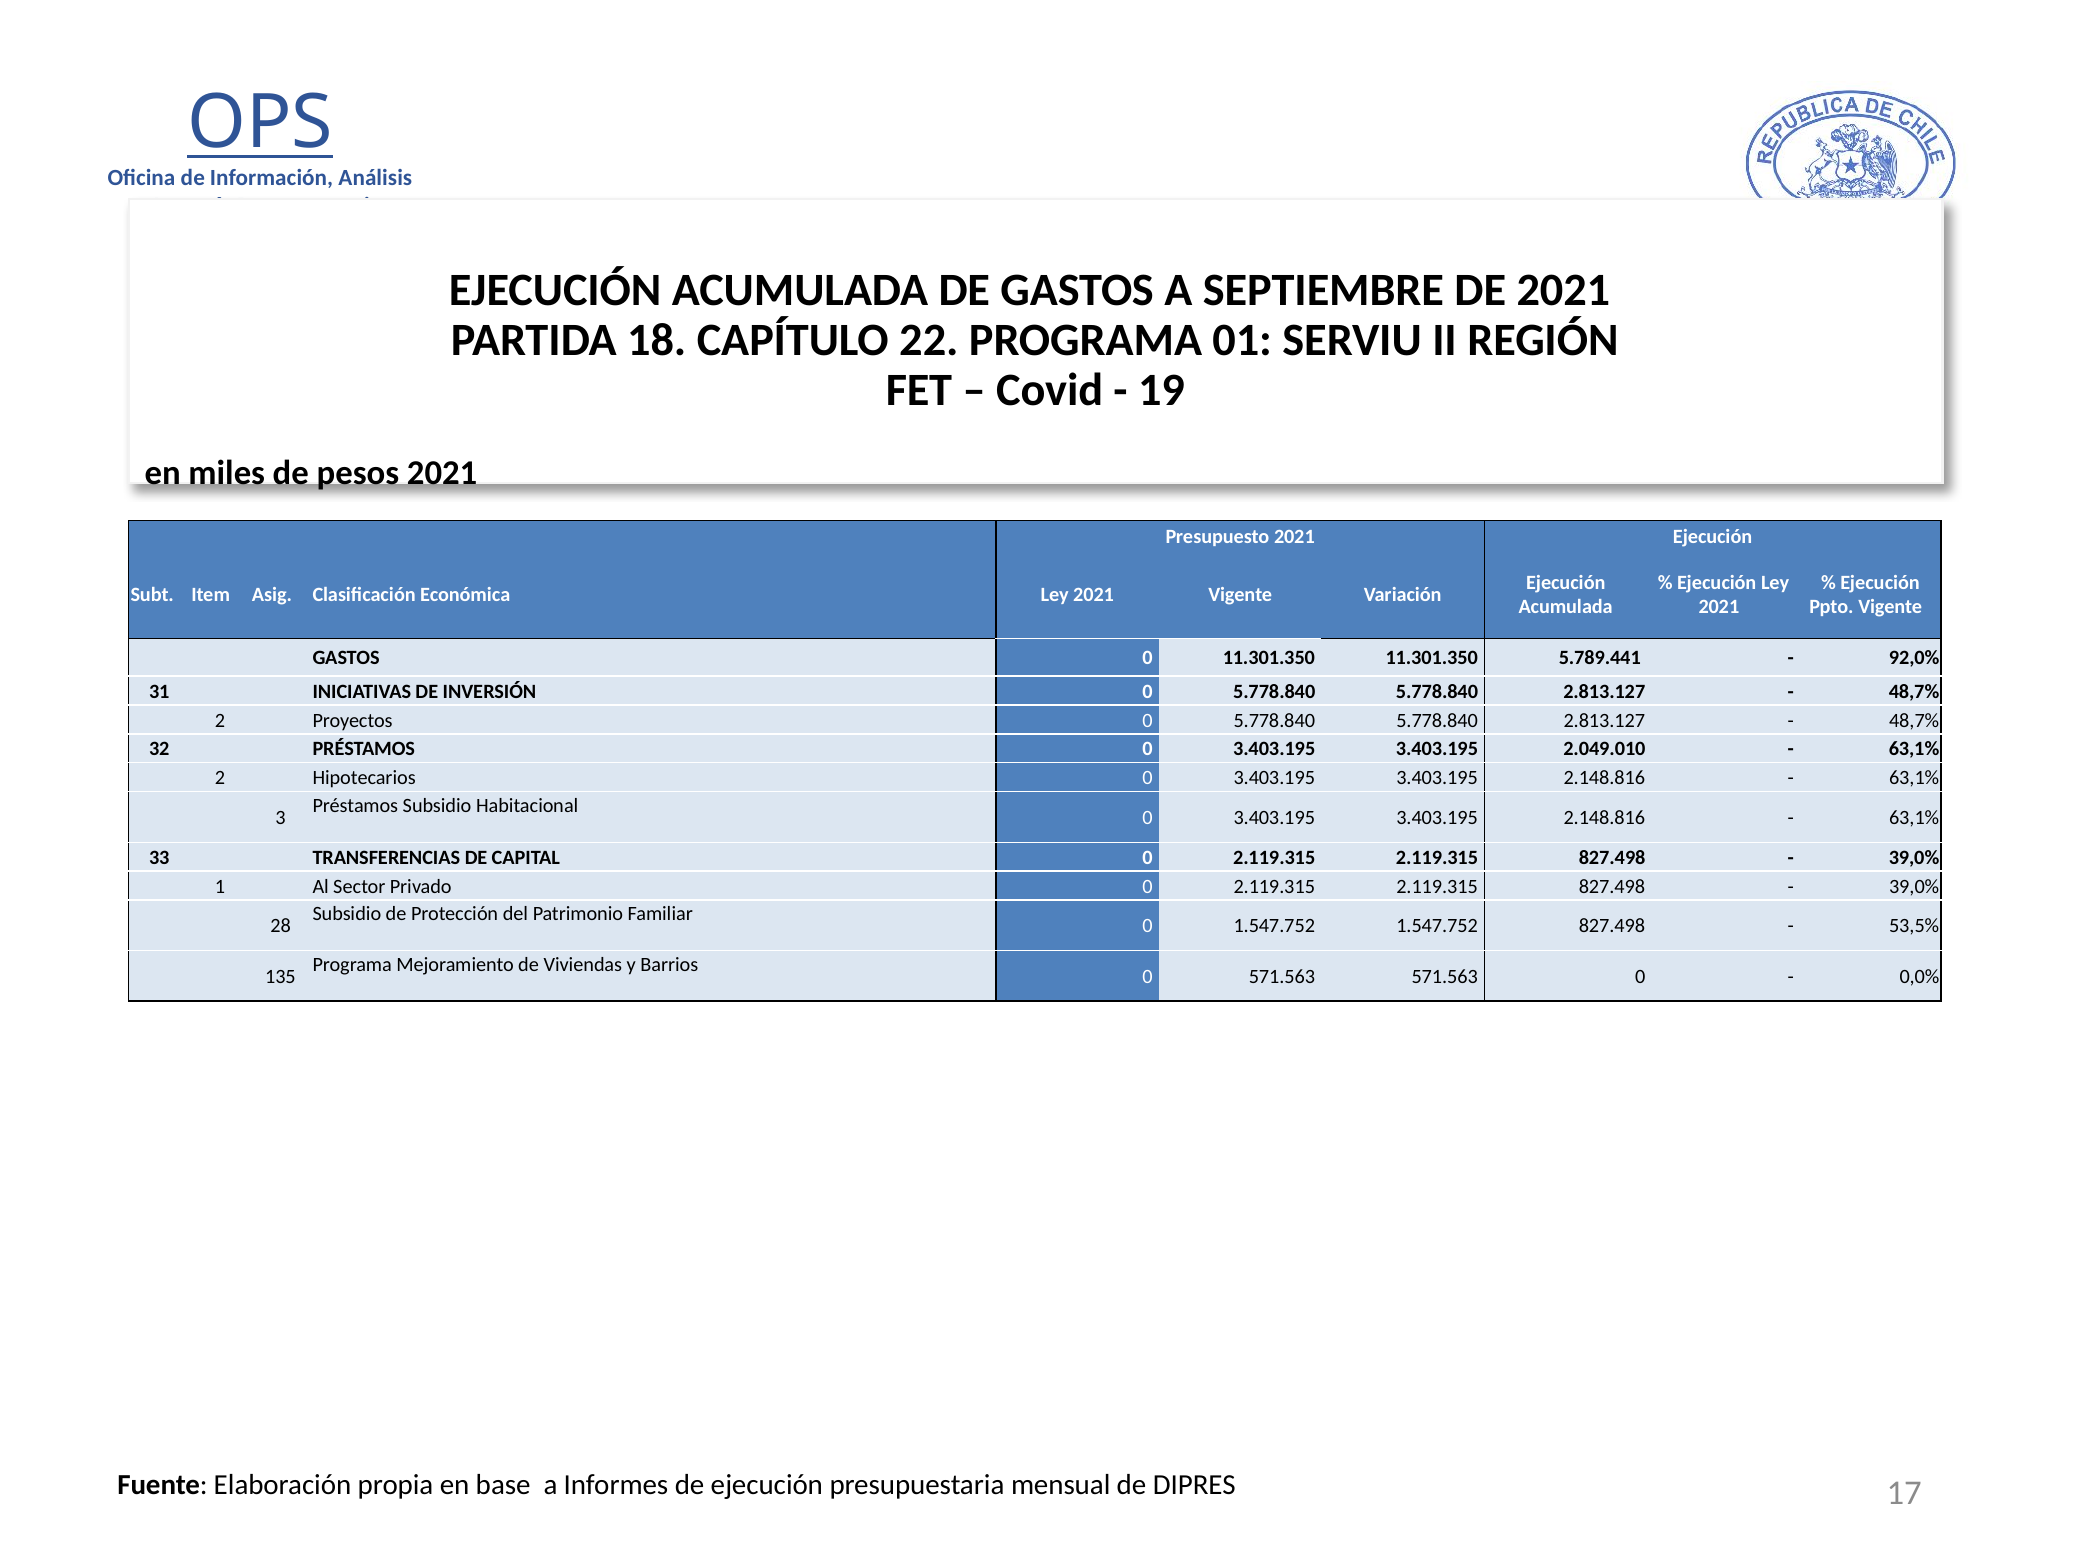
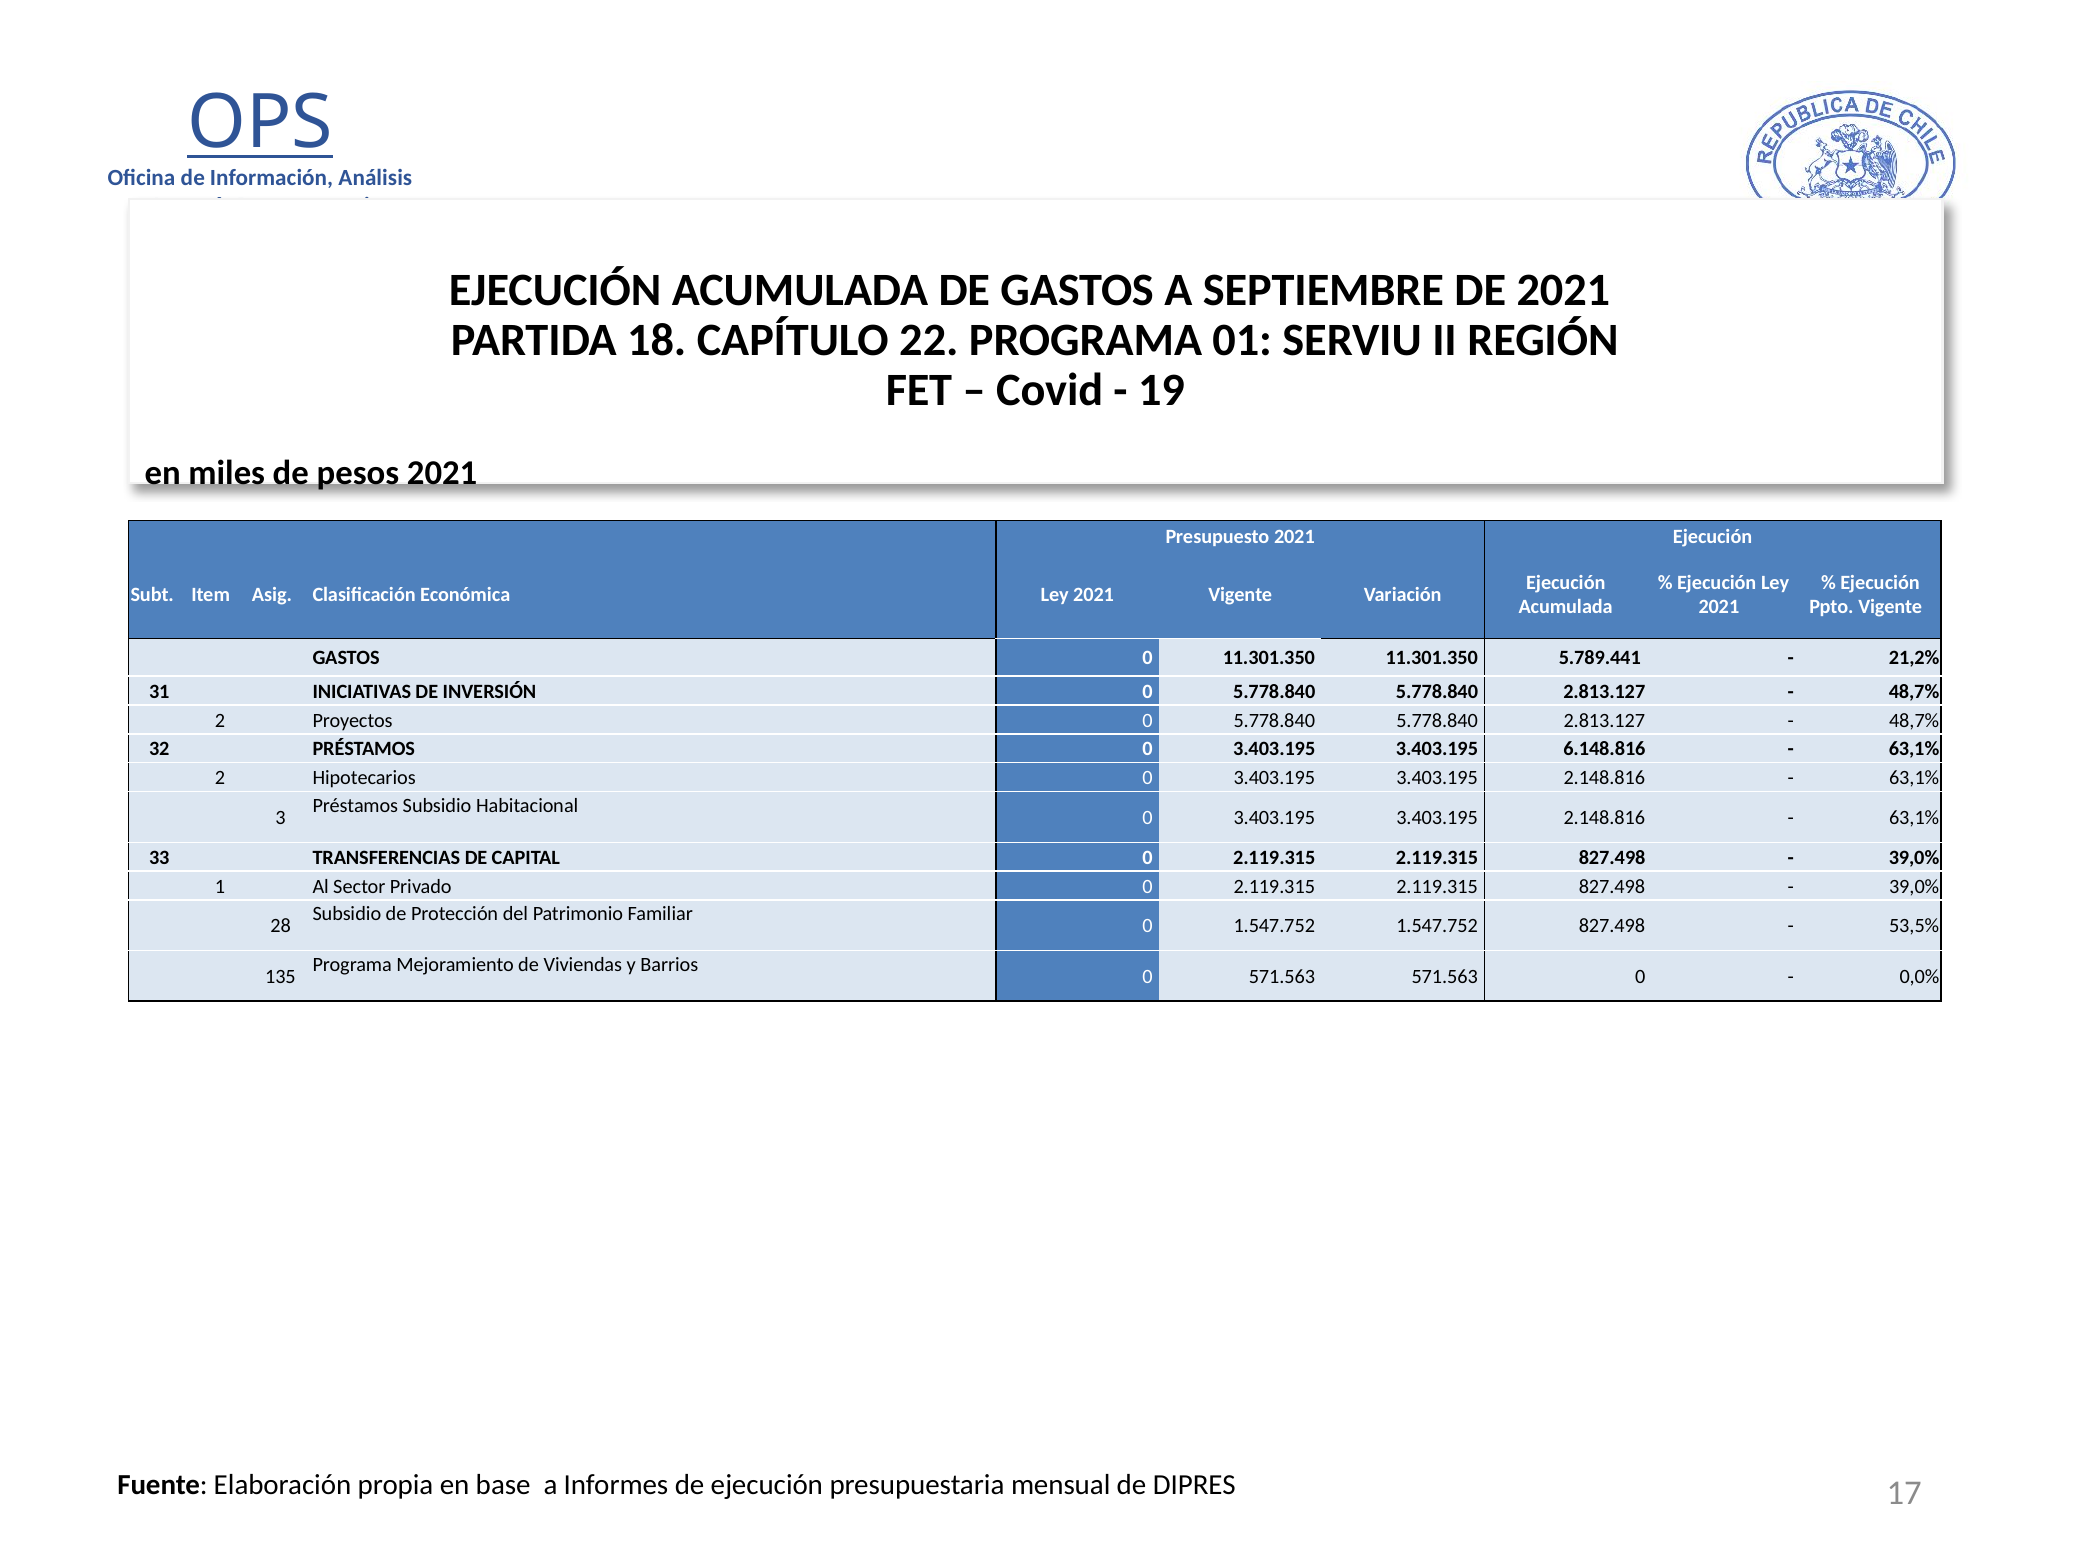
92,0%: 92,0% -> 21,2% (1914, 658)
2.049.010: 2.049.010 -> 6.148.816 (1604, 750)
